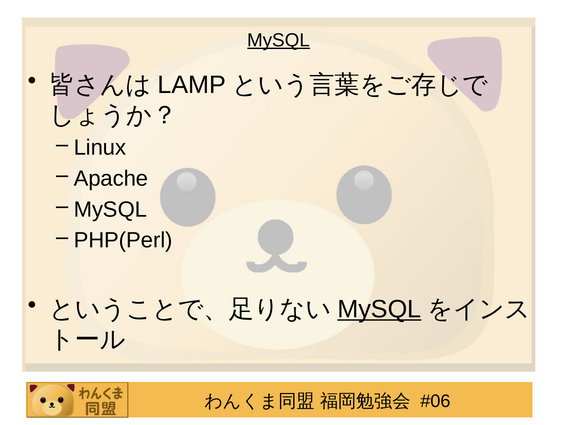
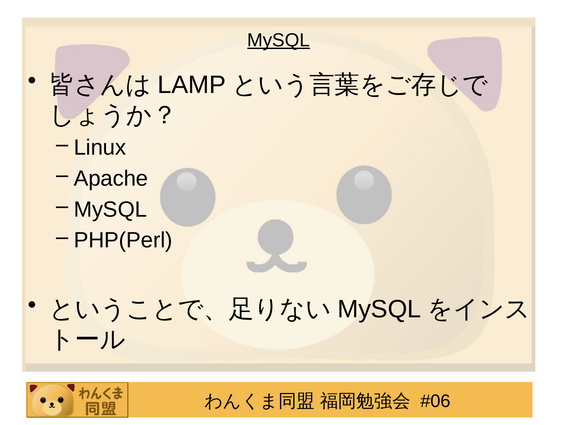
MySQL underline: present -> none (379, 309)
